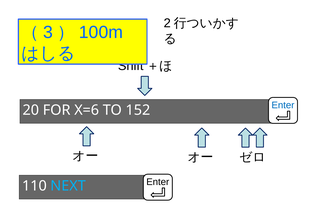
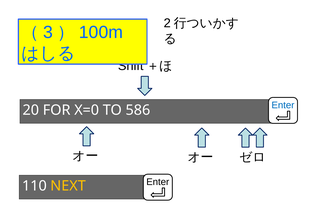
X=6: X=6 -> X=0 (87, 110)
152: 152 -> 586 (138, 110)
NEXT colour: light blue -> yellow (68, 186)
